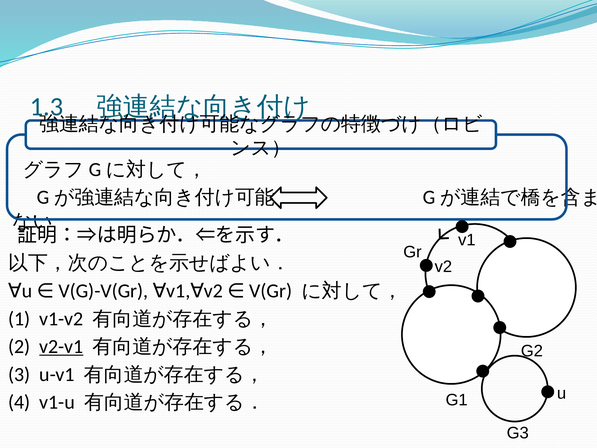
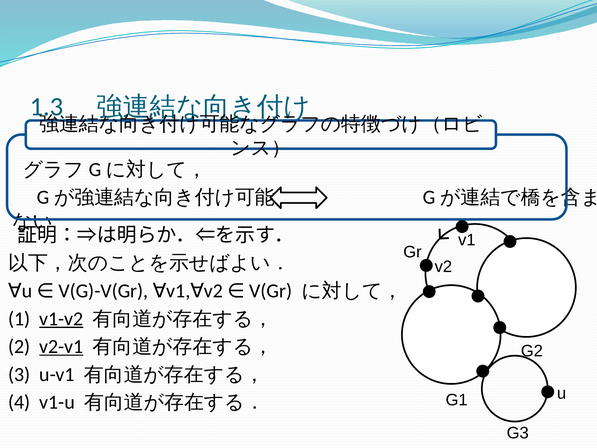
v1-v2 underline: none -> present (61, 319)
